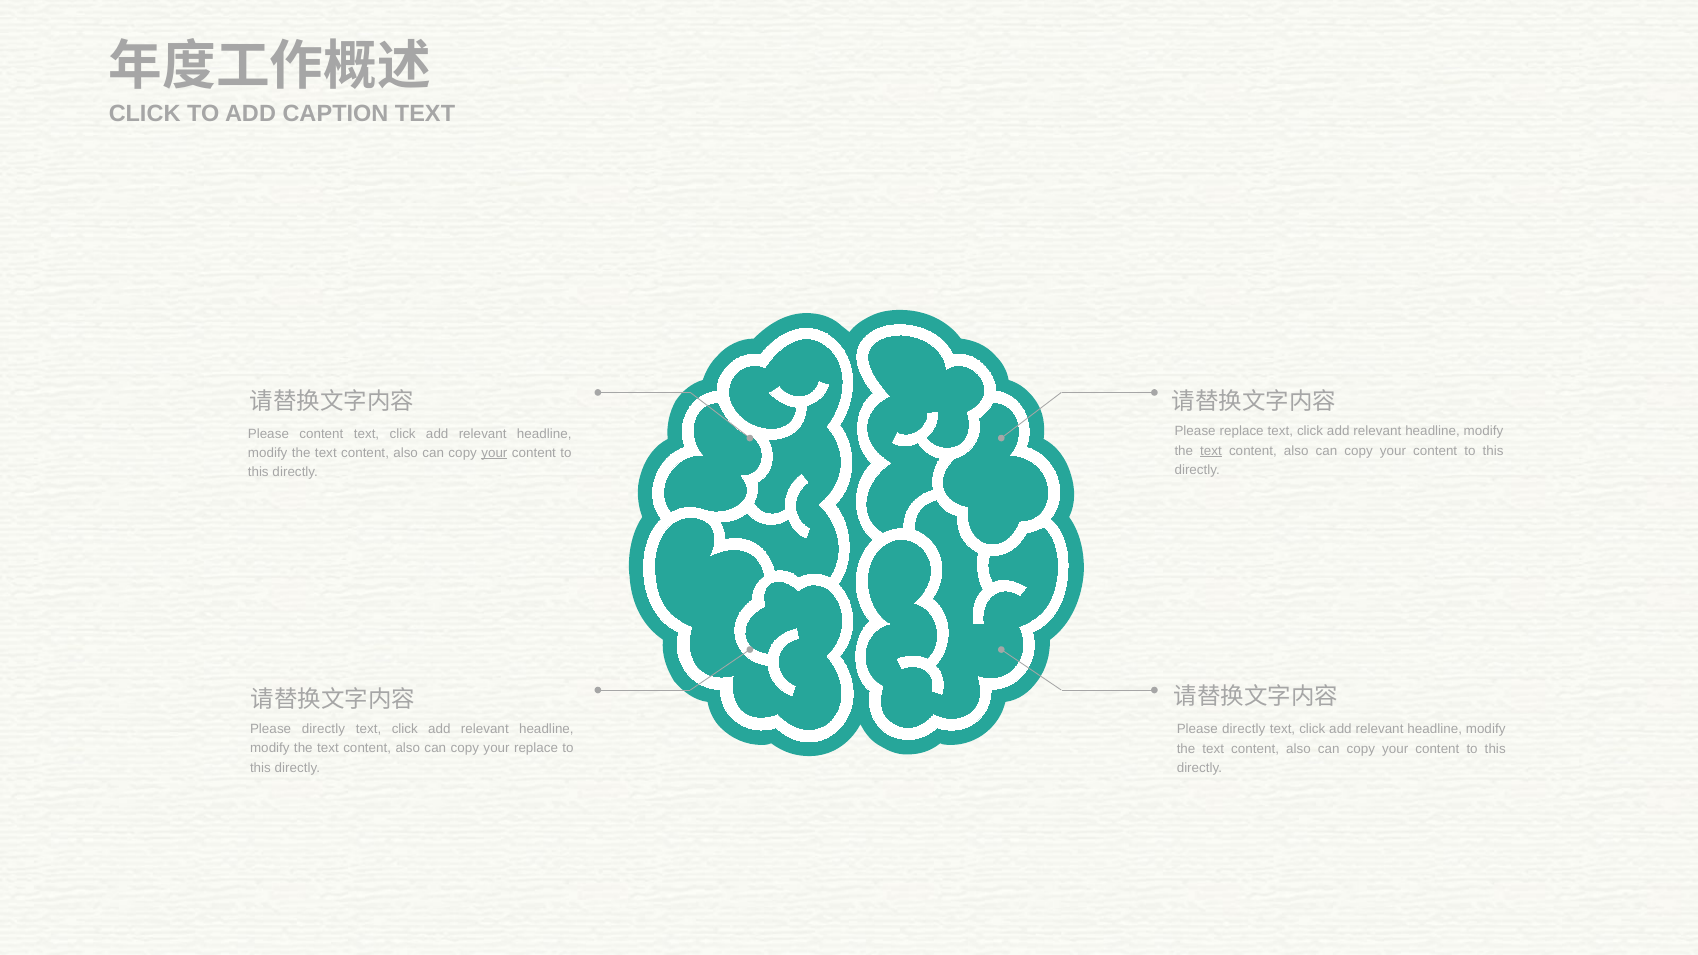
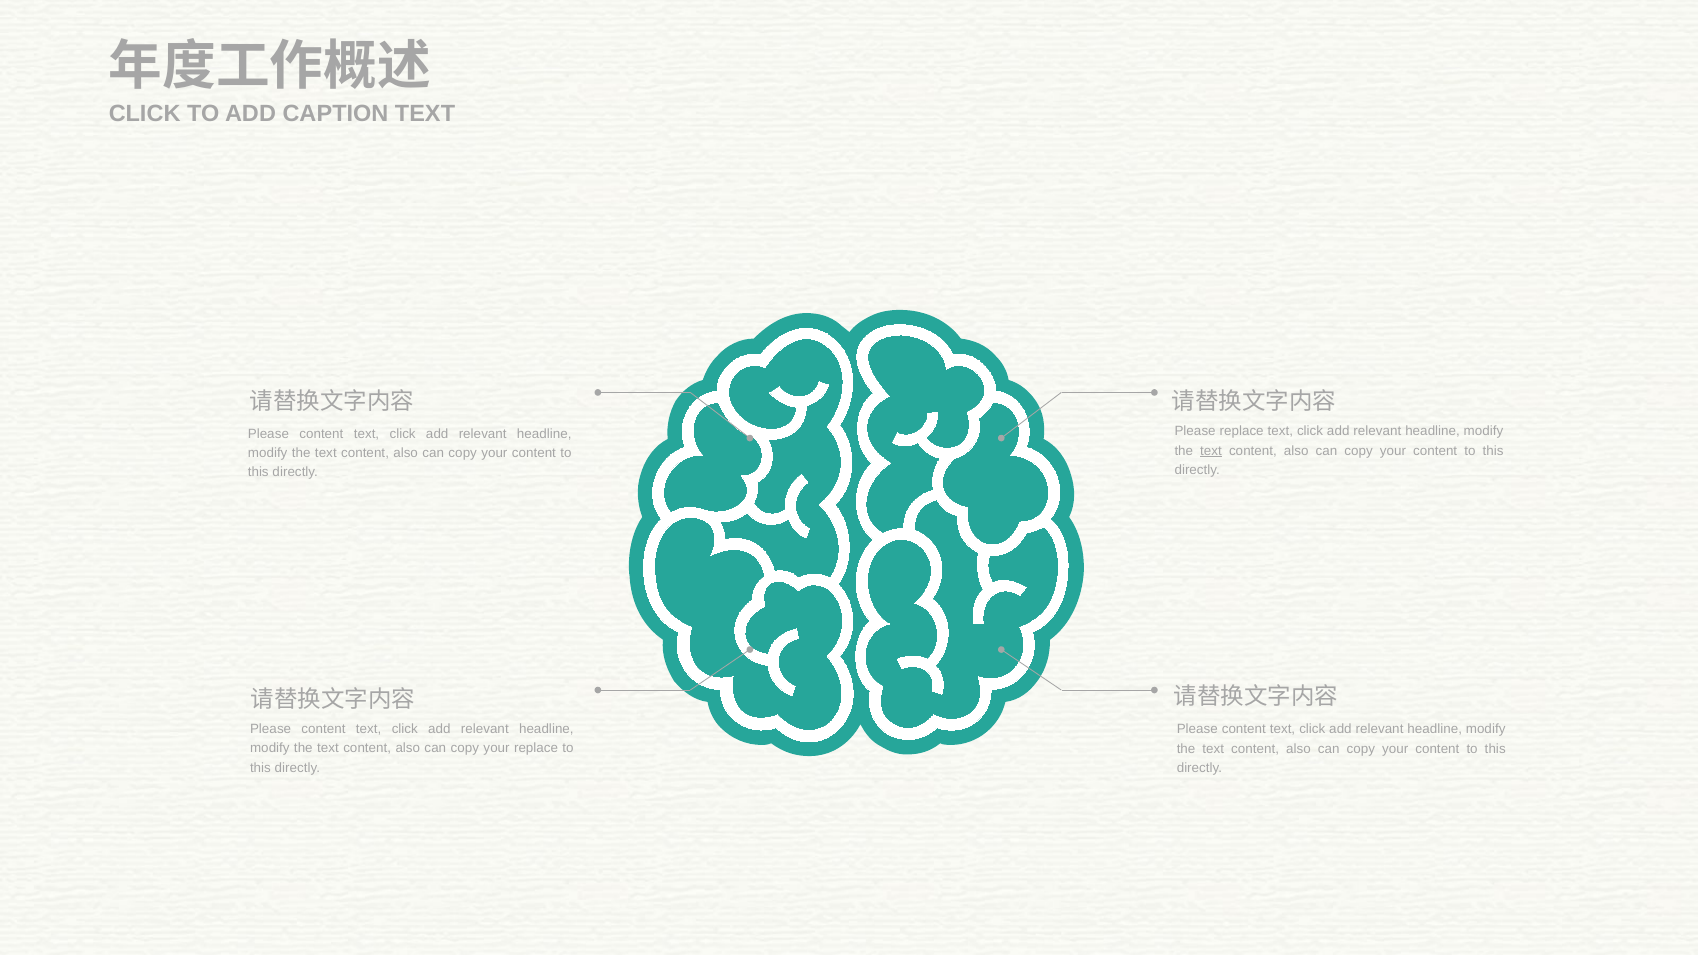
your underline: present -> none (494, 453)
directly: directly -> content (324, 729)
directly: directly -> content (1244, 729)
